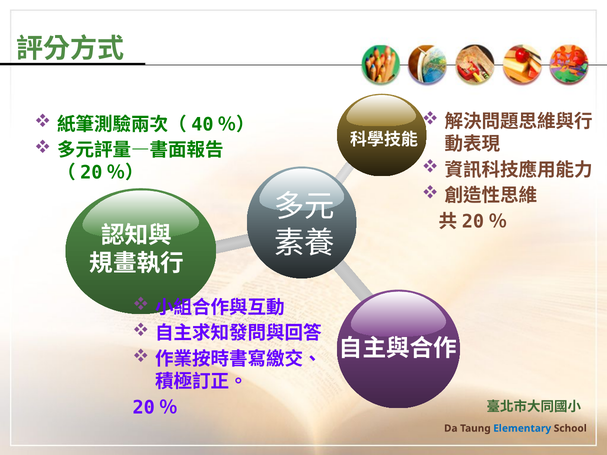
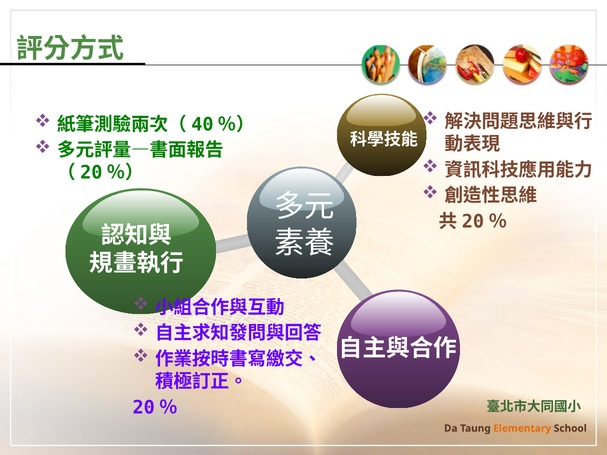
Elementary colour: blue -> orange (522, 429)
